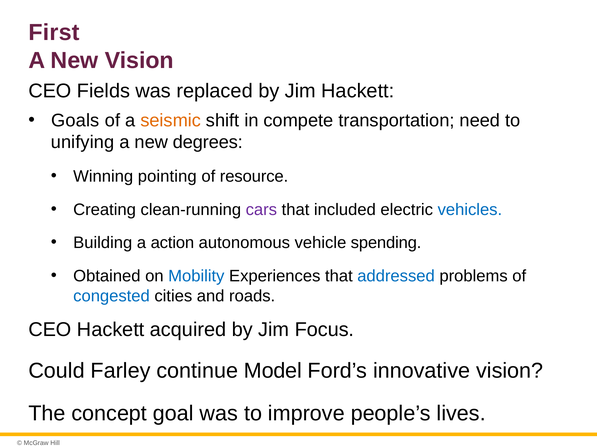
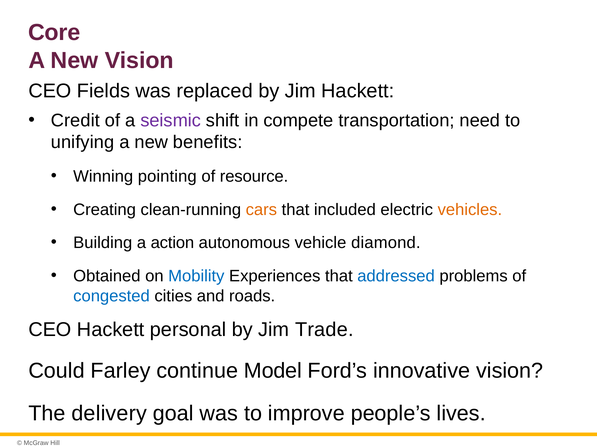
First: First -> Core (54, 32)
Goals: Goals -> Credit (75, 120)
seismic colour: orange -> purple (171, 120)
degrees: degrees -> benefits (208, 142)
cars colour: purple -> orange (261, 209)
vehicles colour: blue -> orange (470, 209)
spending: spending -> diamond (386, 243)
acquired: acquired -> personal (188, 329)
Focus: Focus -> Trade (324, 329)
concept: concept -> delivery (109, 413)
